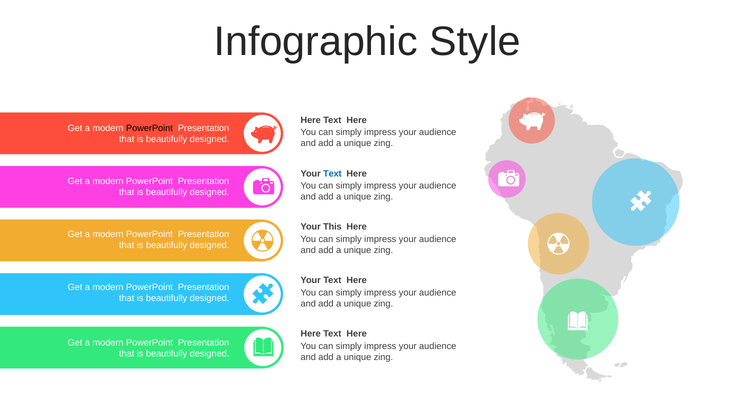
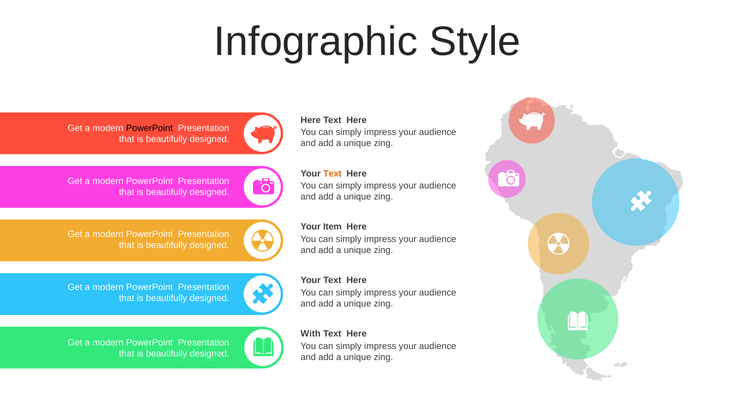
Text colour: blue -> orange (332, 174)
This: This -> Item (332, 227)
Here: Here -> With (311, 334)
